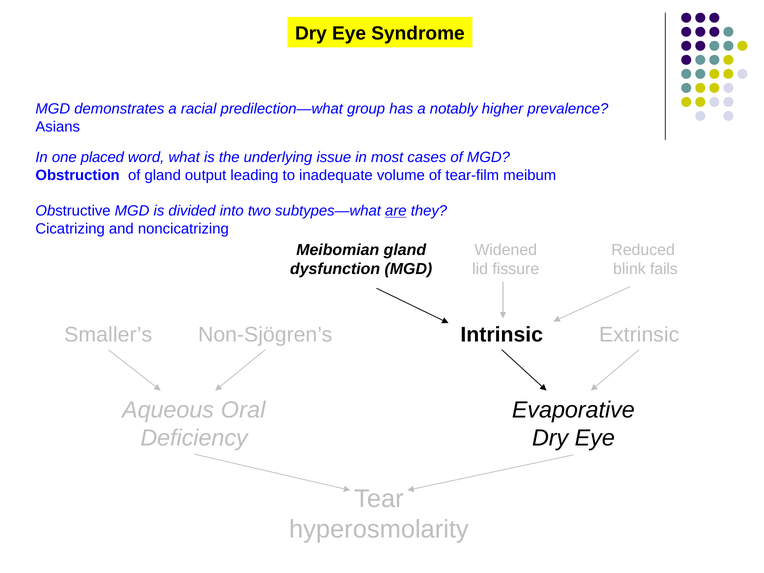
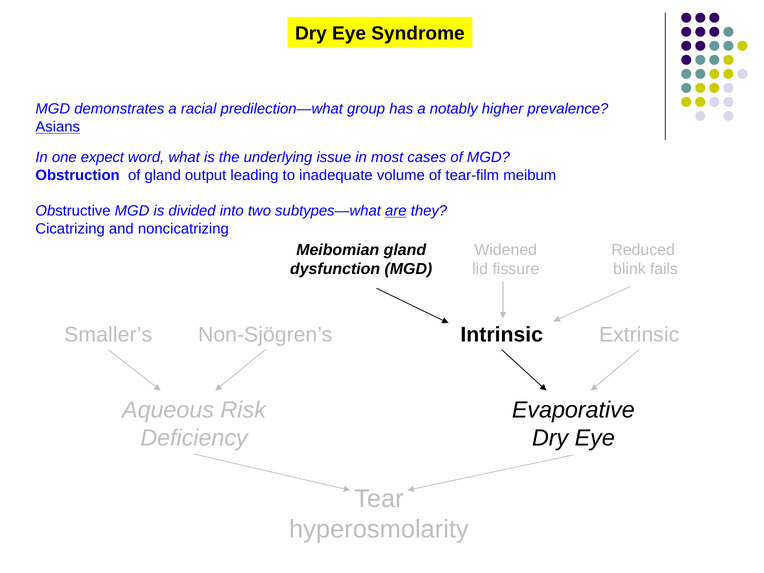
Asians underline: none -> present (58, 127)
placed: placed -> expect (102, 157)
Oral: Oral -> Risk (243, 410)
